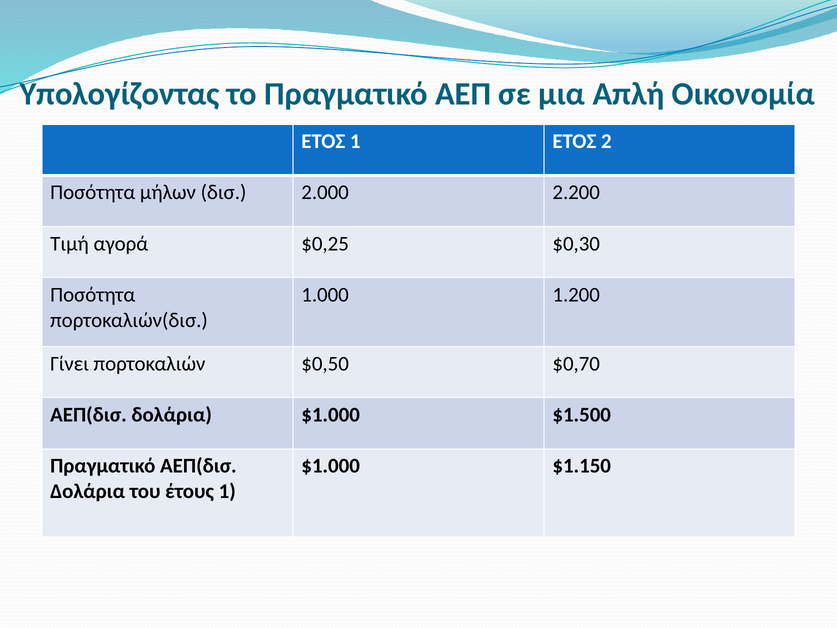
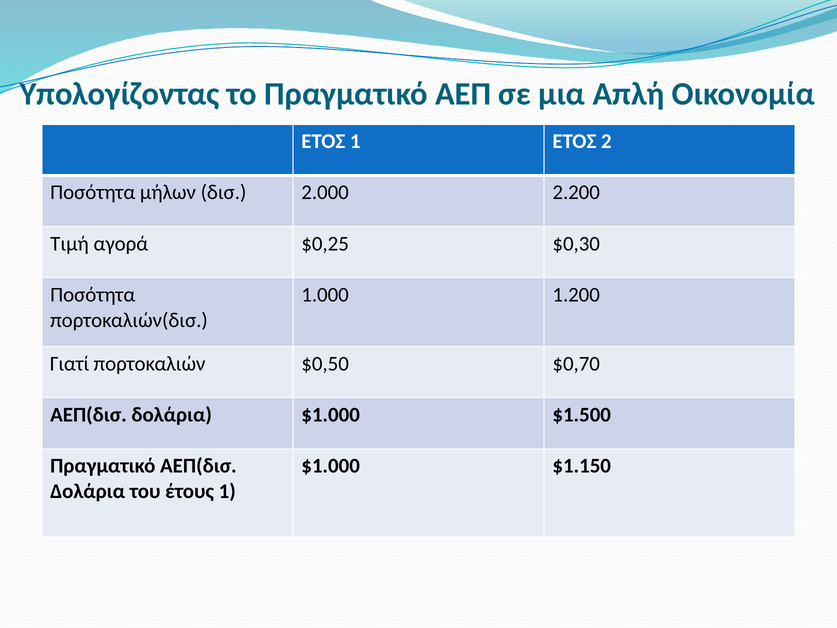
Γίνει: Γίνει -> Γιατί (70, 364)
